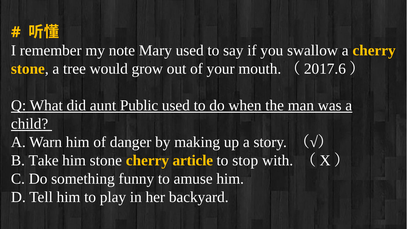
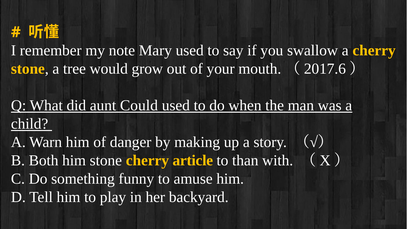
Public: Public -> Could (139, 105)
Take: Take -> Both (44, 160)
stop: stop -> than (245, 160)
